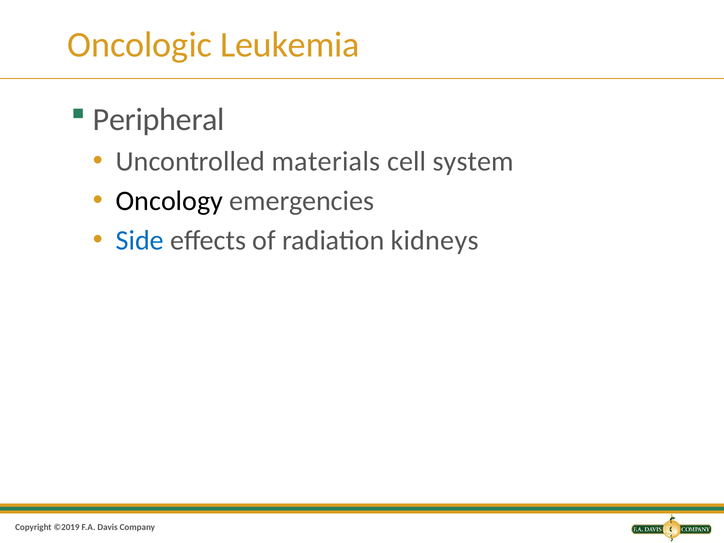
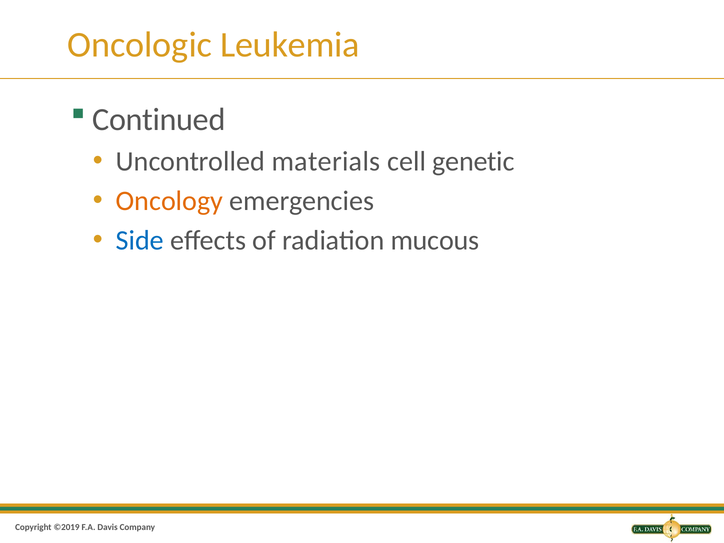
Peripheral: Peripheral -> Continued (159, 120)
system: system -> genetic (473, 161)
Oncology colour: black -> orange (169, 201)
kidneys: kidneys -> mucous (435, 240)
